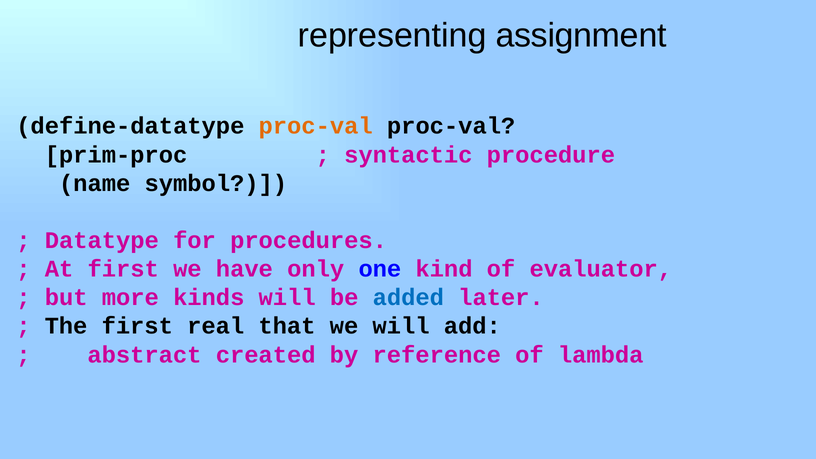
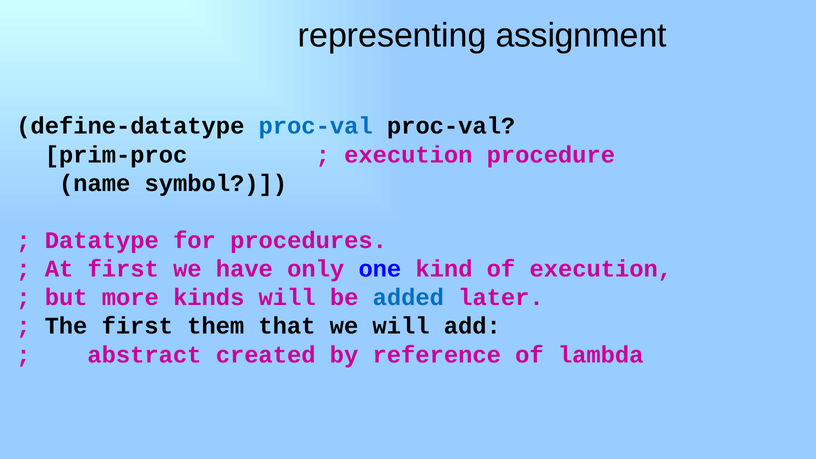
proc-val colour: orange -> blue (316, 126)
syntactic: syntactic -> execution (408, 155)
of evaluator: evaluator -> execution (601, 269)
real: real -> them (216, 326)
